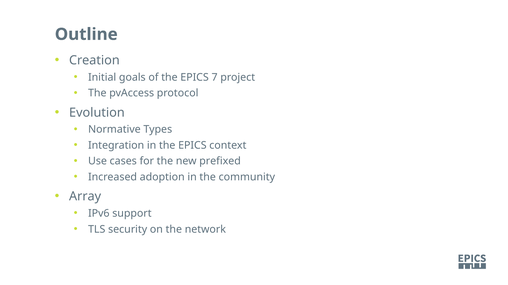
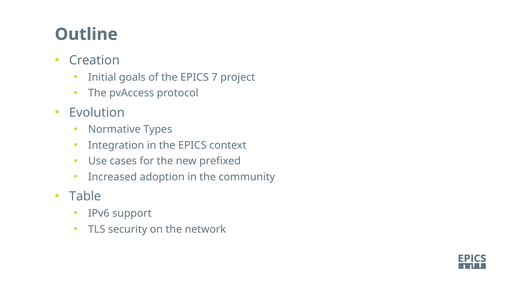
Array: Array -> Table (85, 197)
